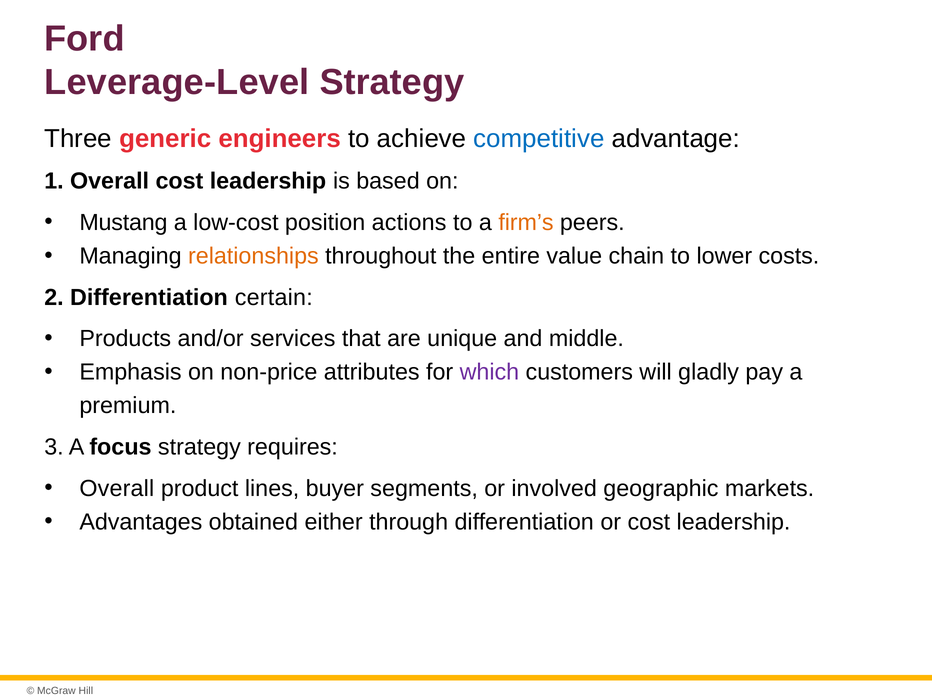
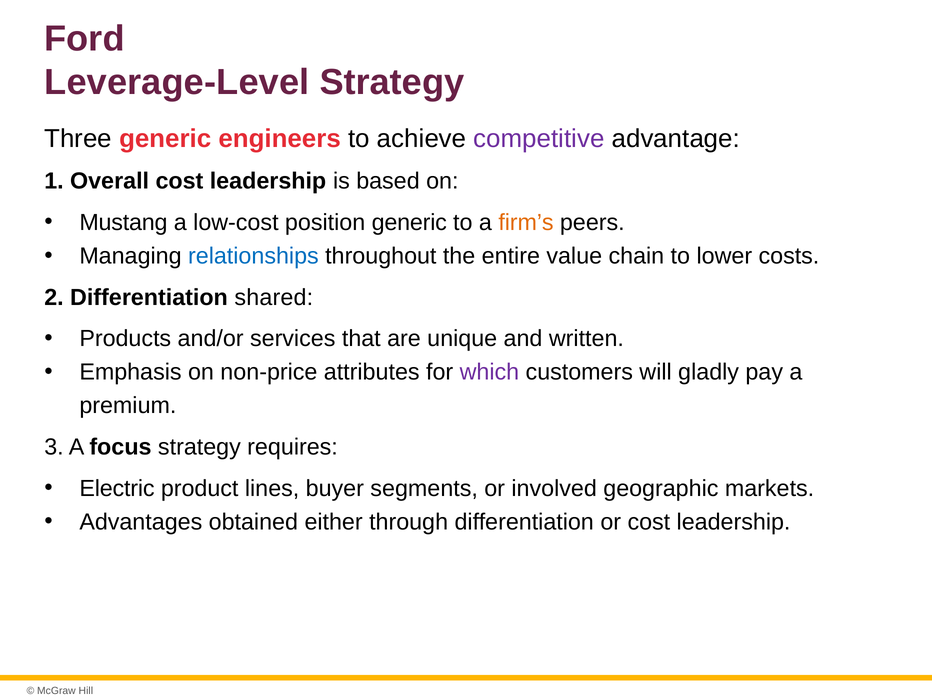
competitive colour: blue -> purple (539, 139)
position actions: actions -> generic (409, 223)
relationships colour: orange -> blue (253, 256)
certain: certain -> shared (274, 297)
middle: middle -> written (586, 339)
Overall: Overall -> Electric (117, 488)
